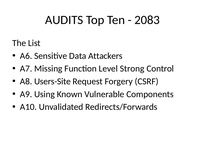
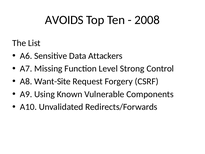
AUDITS: AUDITS -> AVOIDS (64, 20)
2083: 2083 -> 2008 (147, 20)
Users-Site: Users-Site -> Want-Site (52, 81)
